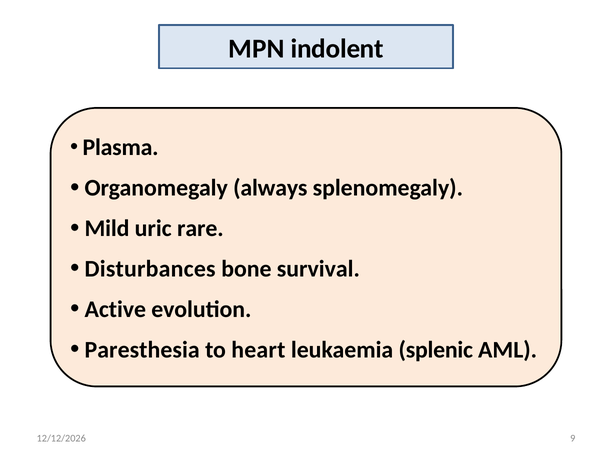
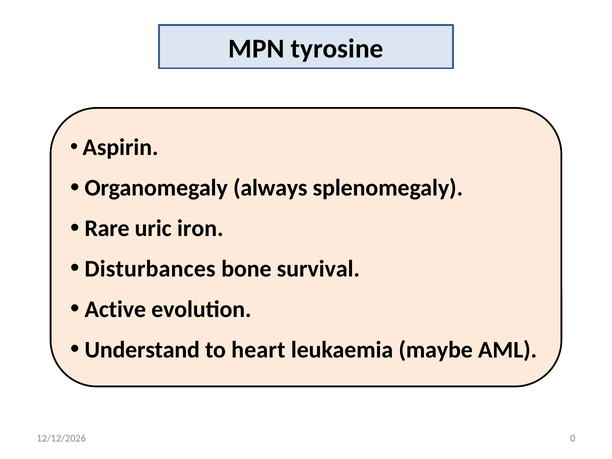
indolent: indolent -> tyrosine (337, 49)
Plasma: Plasma -> Aspirin (120, 148)
Mild: Mild -> Rare (107, 229)
rare: rare -> iron (200, 229)
Paresthesia: Paresthesia -> Understand (142, 350)
splenic: splenic -> maybe (436, 350)
9: 9 -> 0 (573, 438)
